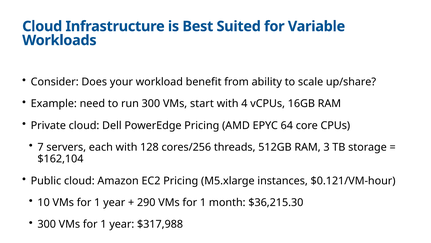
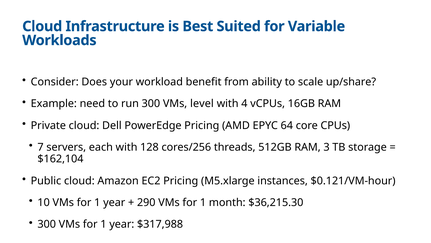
start: start -> level (202, 103)
